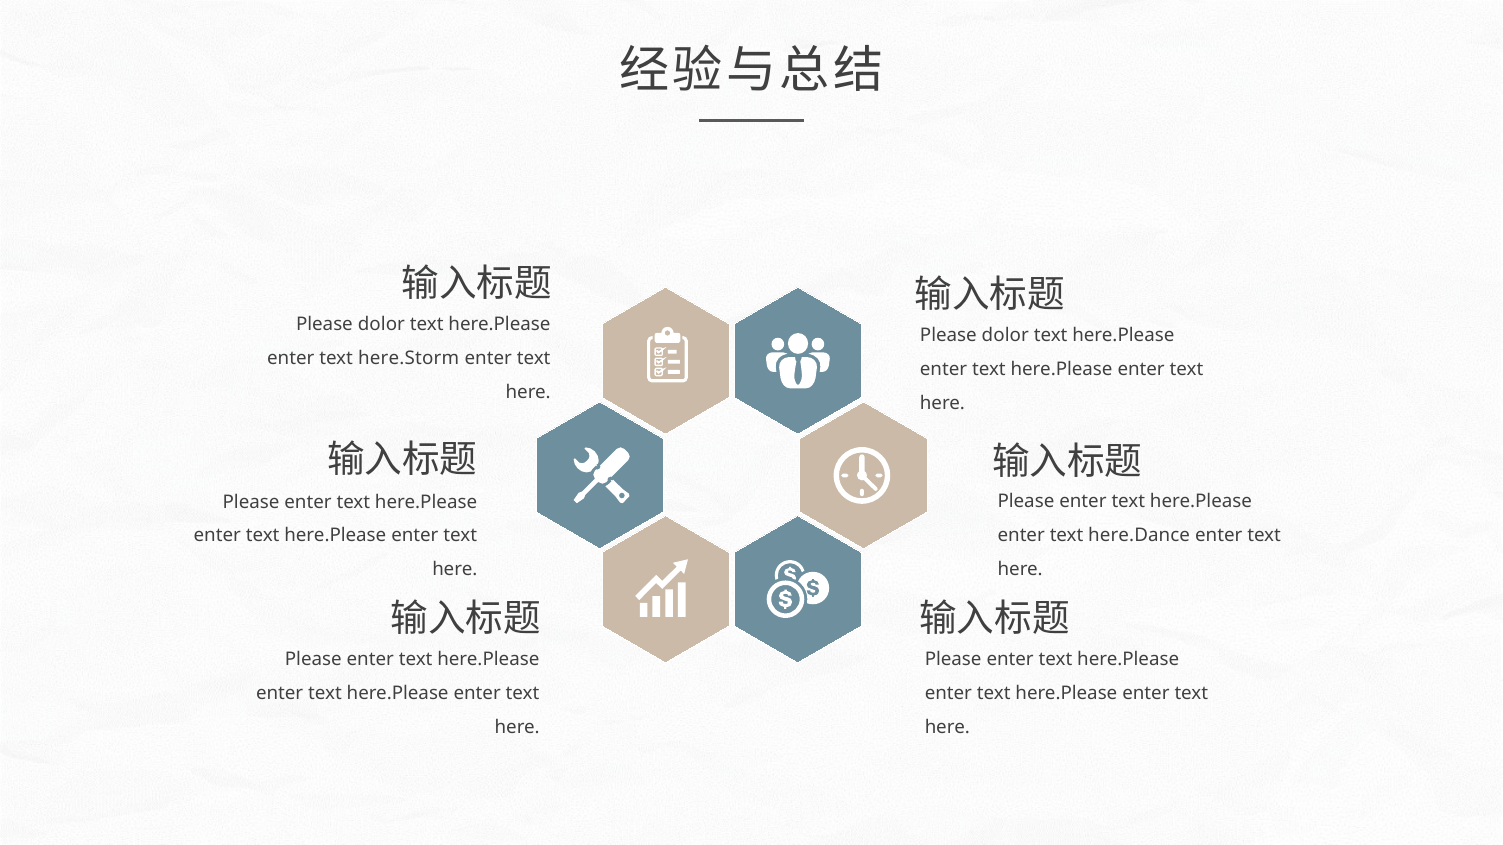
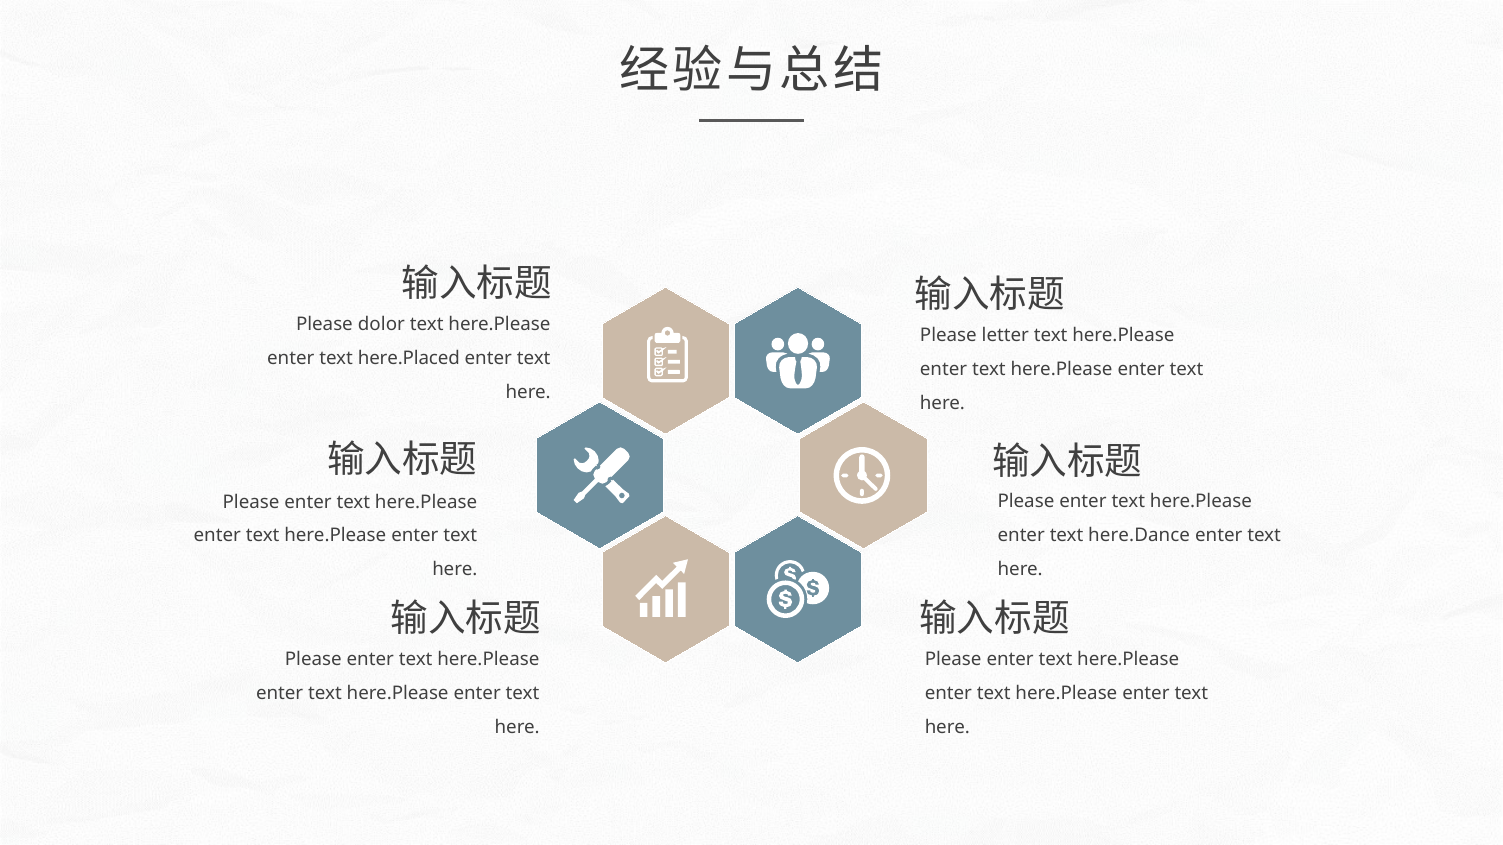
dolor: dolor -> letter (1005, 336)
here.Storm: here.Storm -> here.Placed (409, 359)
